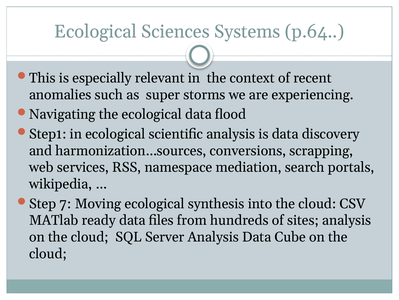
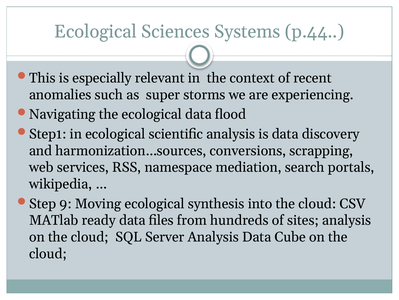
p.64: p.64 -> p.44 (314, 31)
7: 7 -> 9 (66, 203)
